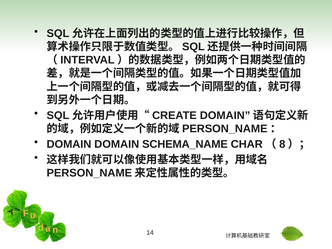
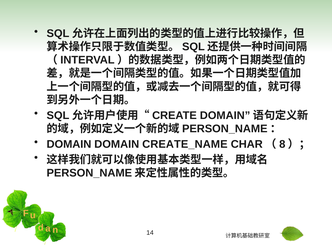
SCHEMA_NAME: SCHEMA_NAME -> CREATE_NAME (185, 144)
